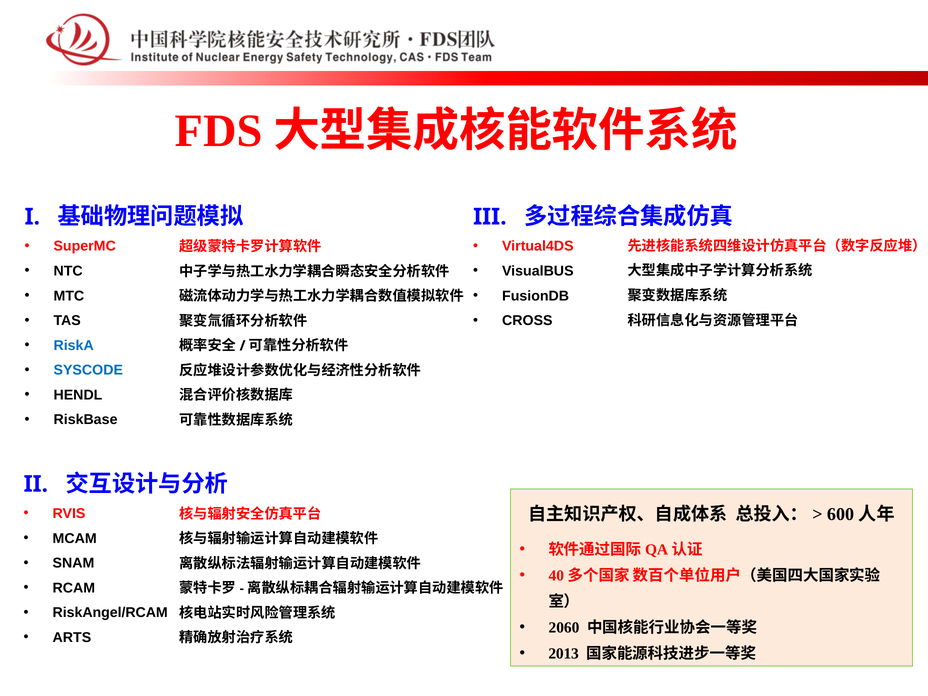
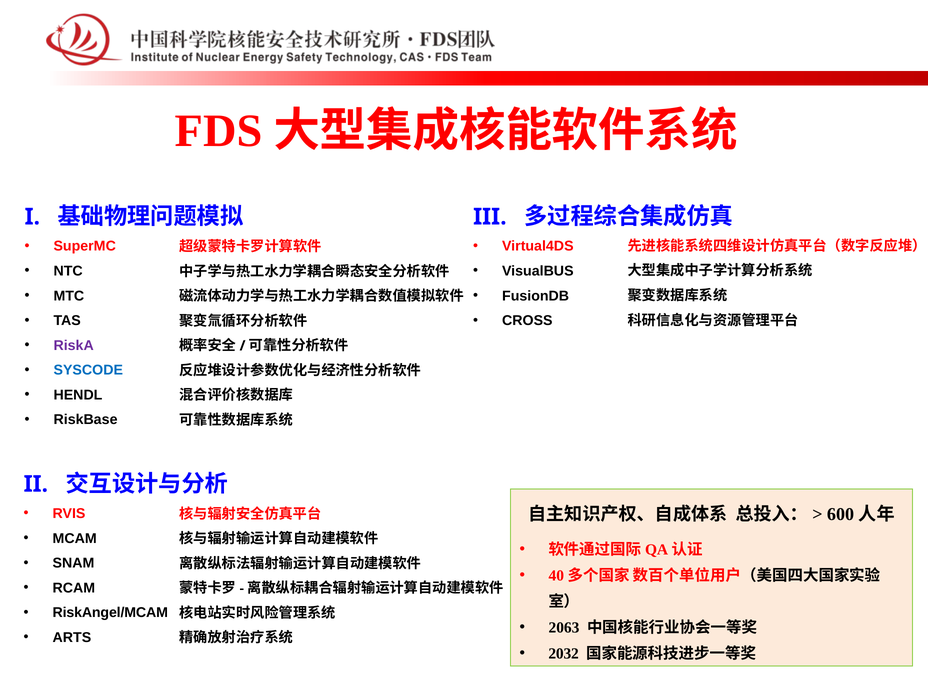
RiskA colour: blue -> purple (74, 345)
RiskAngel/RCAM: RiskAngel/RCAM -> RiskAngel/MCAM (110, 613)
2060: 2060 -> 2063 (564, 627)
2013: 2013 -> 2032 (564, 653)
